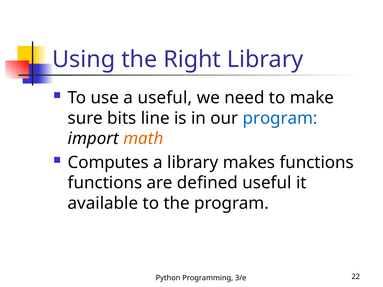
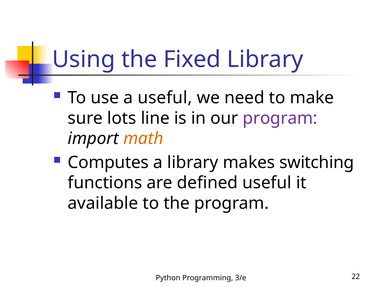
Right: Right -> Fixed (192, 59)
bits: bits -> lots (122, 118)
program colour: blue -> purple (280, 118)
makes functions: functions -> switching (317, 163)
